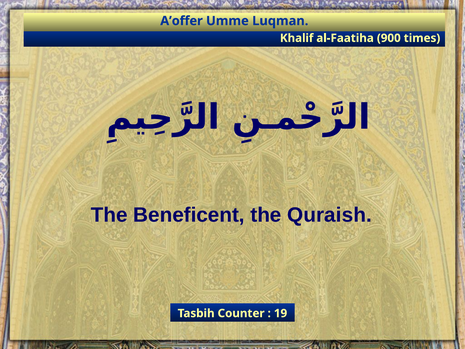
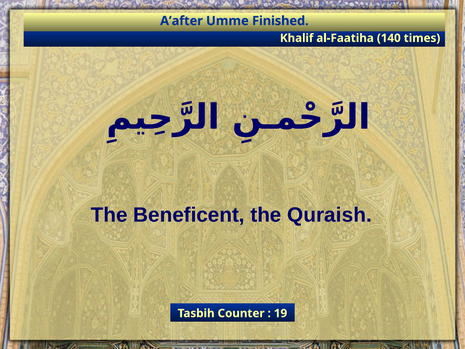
A’offer: A’offer -> A’after (182, 21)
Luqman: Luqman -> Finished (280, 21)
900: 900 -> 140 (389, 38)
